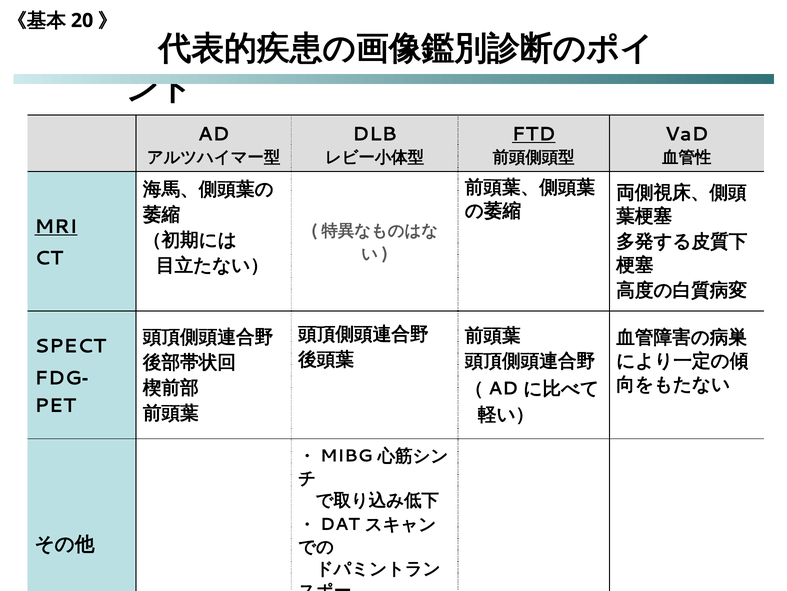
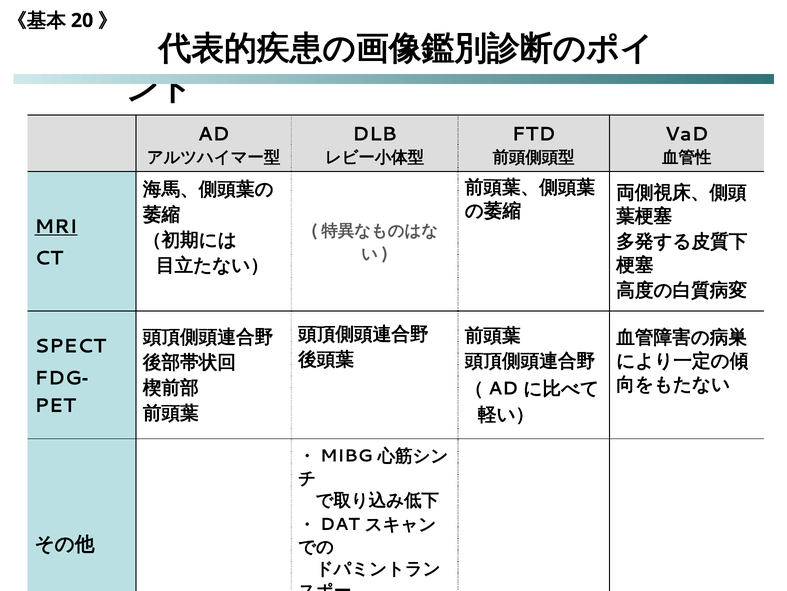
FTD underline: present -> none (534, 134)
